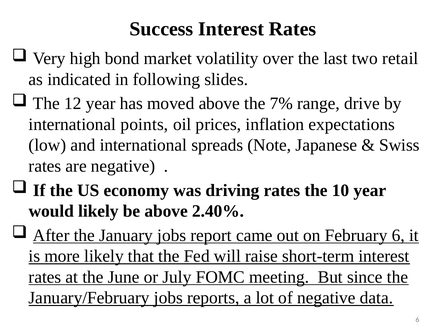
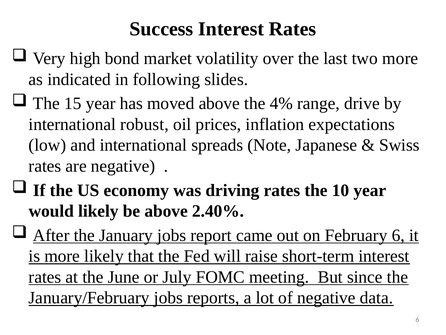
two retail: retail -> more (400, 58)
12: 12 -> 15 (73, 103)
7%: 7% -> 4% (281, 103)
points: points -> robust (144, 124)
